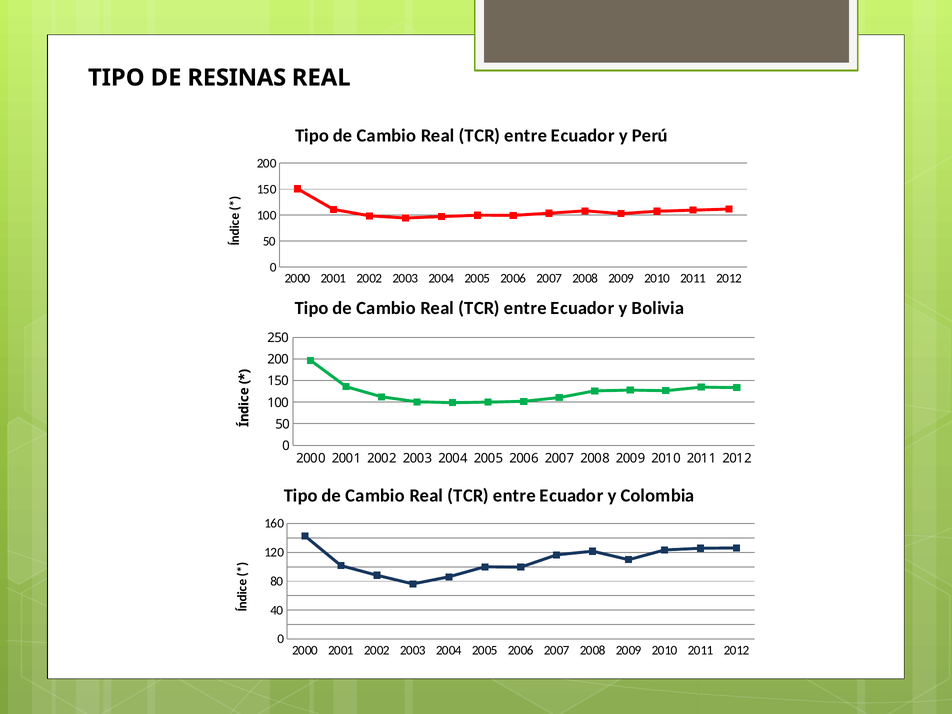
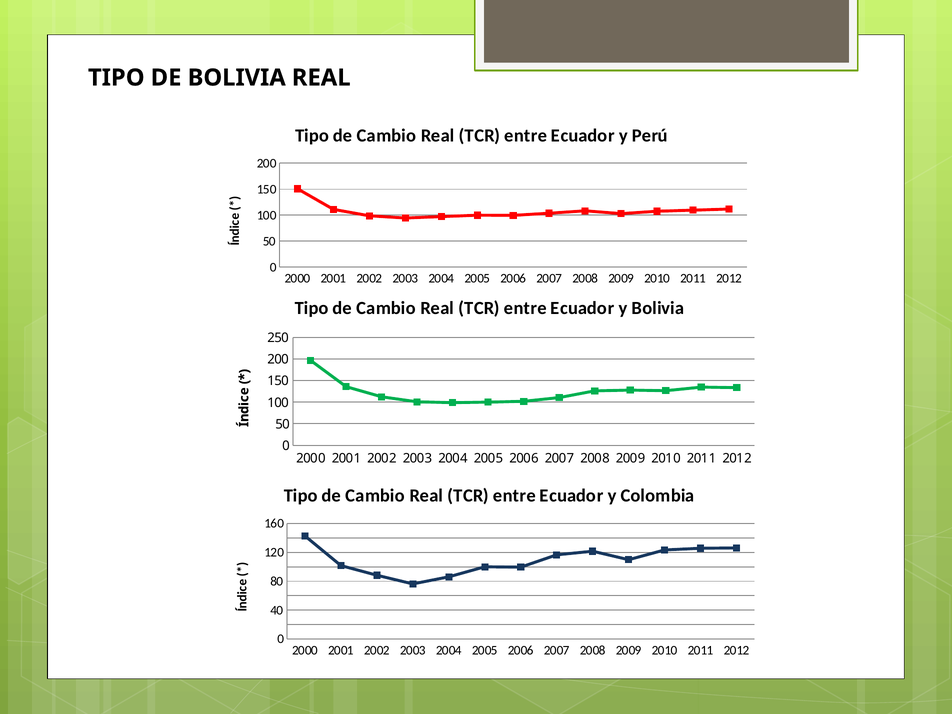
DE RESINAS: RESINAS -> BOLIVIA (237, 78)
